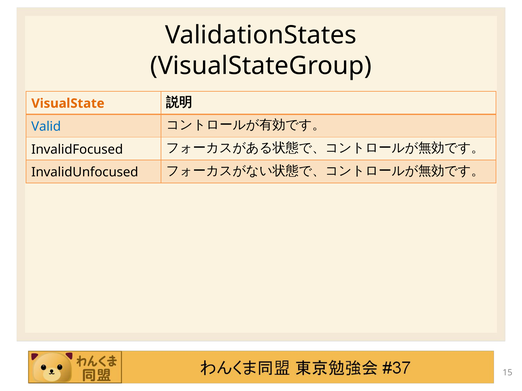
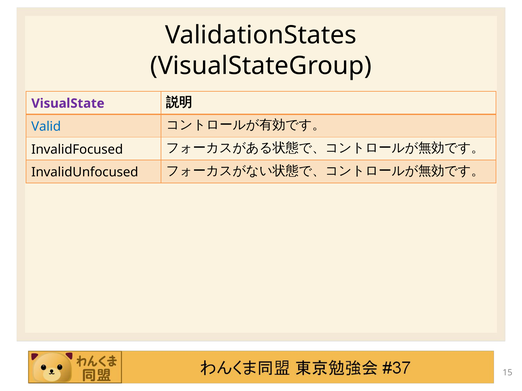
VisualState colour: orange -> purple (68, 104)
